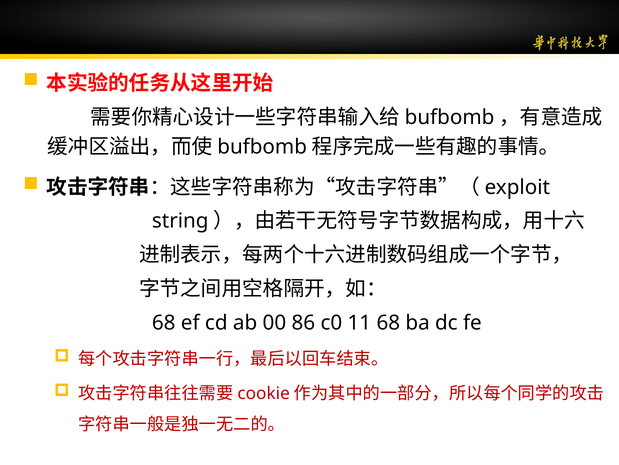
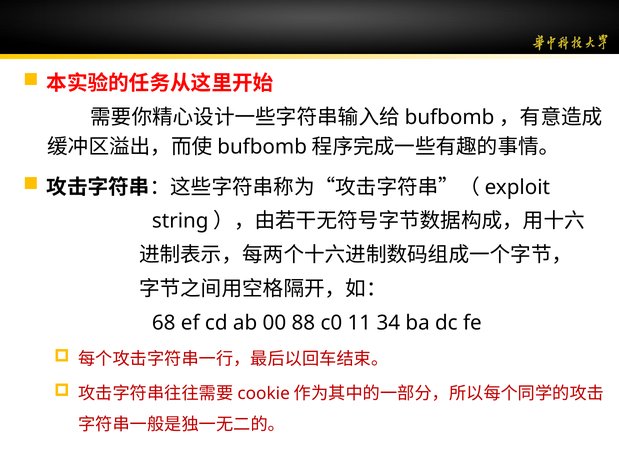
86: 86 -> 88 (303, 322)
11 68: 68 -> 34 (388, 322)
